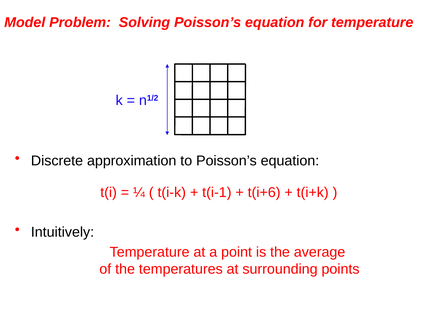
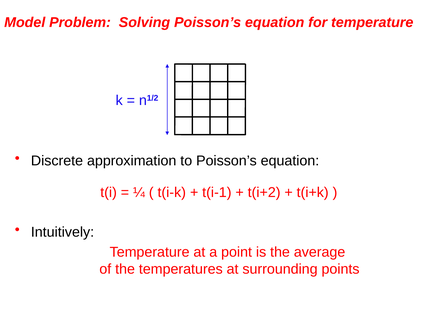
t(i+6: t(i+6 -> t(i+2 (264, 193)
